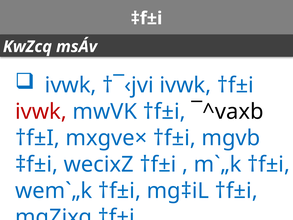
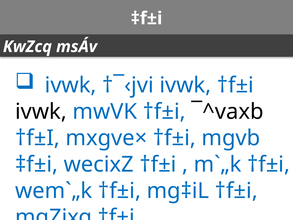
ivwk colour: red -> black (41, 112)
